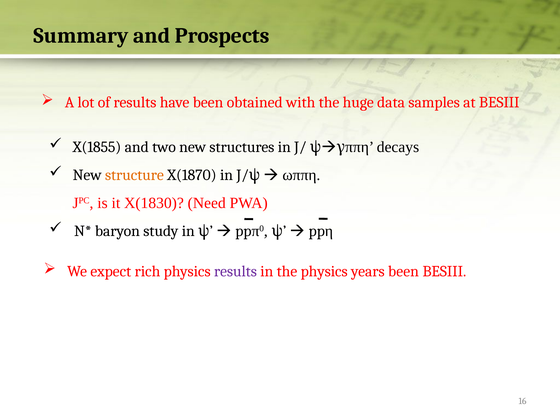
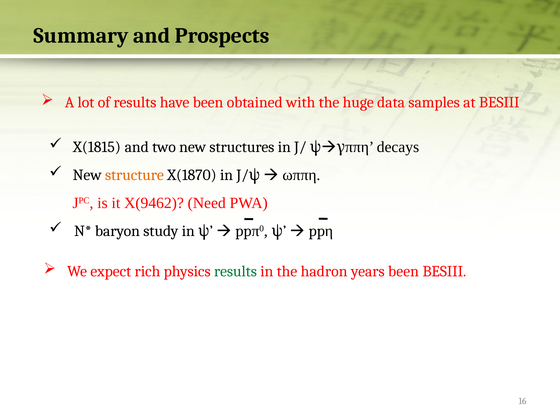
X(1855: X(1855 -> X(1815 (97, 147)
X(1830: X(1830 -> X(9462 (154, 203)
results colour: purple -> green (235, 271)
the physics: physics -> hadron (324, 271)
